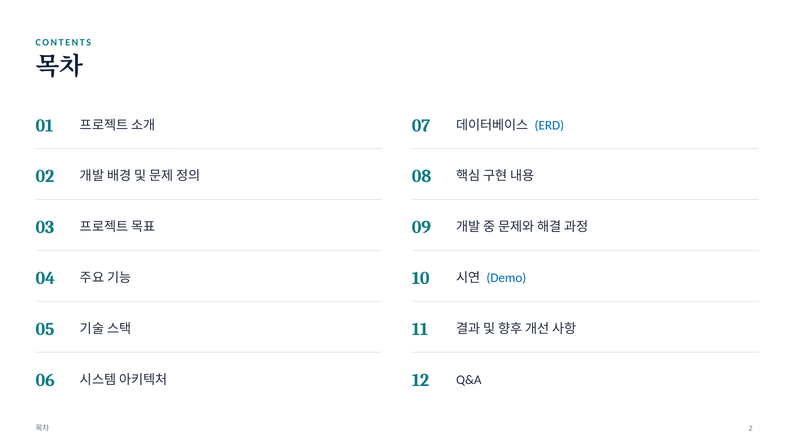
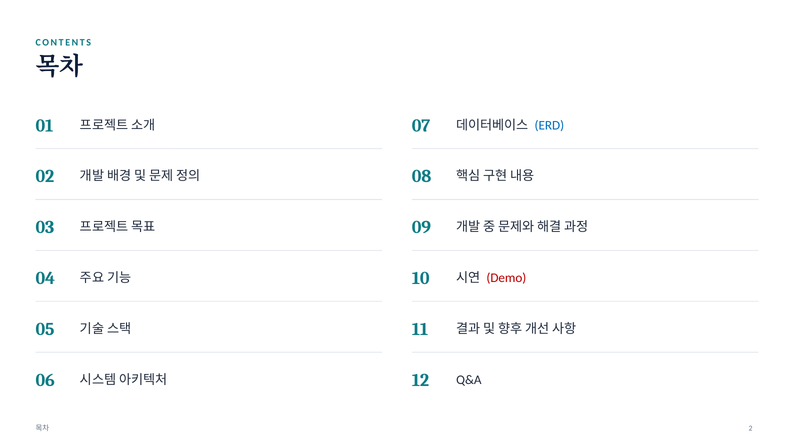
Demo colour: blue -> red (506, 278)
